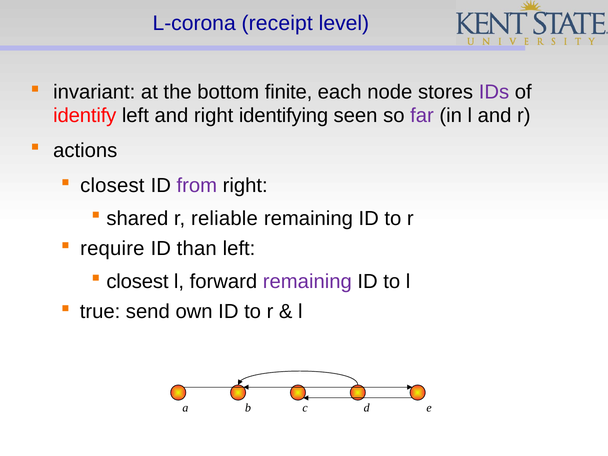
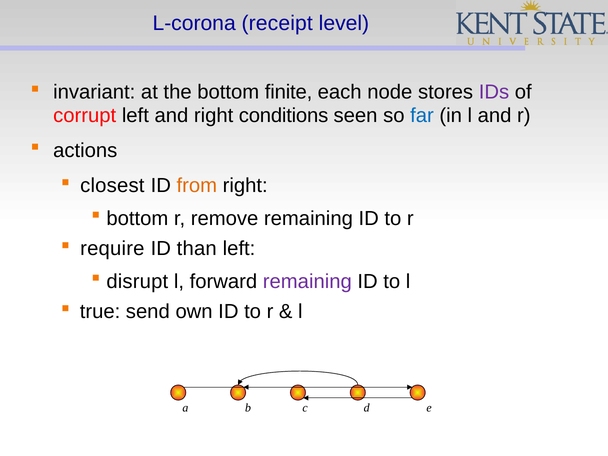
identify: identify -> corrupt (85, 115)
identifying: identifying -> conditions (284, 115)
far colour: purple -> blue (422, 115)
from colour: purple -> orange (197, 186)
shared: shared -> bottom (137, 218)
reliable: reliable -> remove (225, 218)
closest: closest -> disrupt (137, 281)
